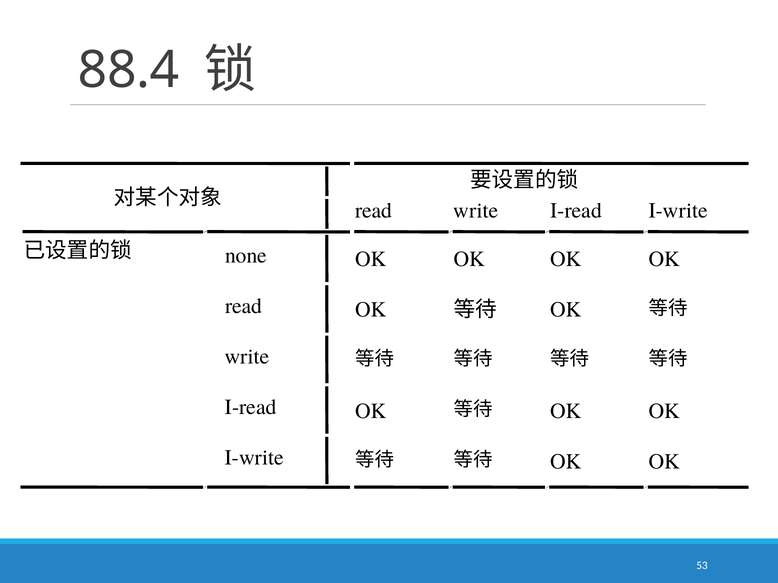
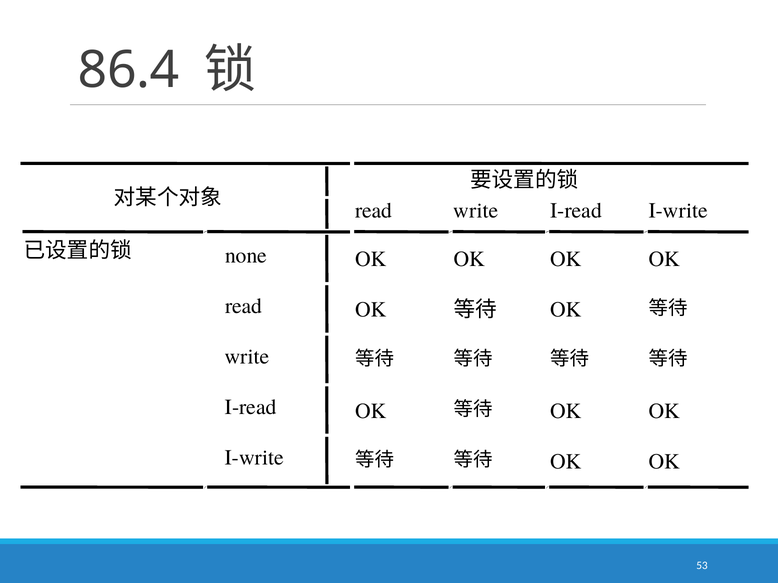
88.4: 88.4 -> 86.4 (129, 70)
